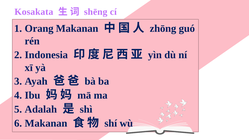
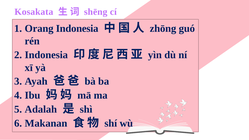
Orang Makanan: Makanan -> Indonesia (77, 28)
